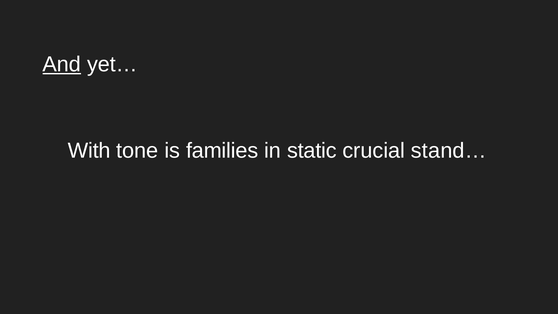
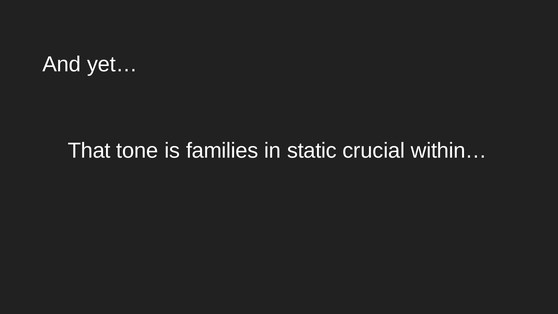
And underline: present -> none (62, 64)
With: With -> That (89, 151)
stand…: stand… -> within… (449, 151)
